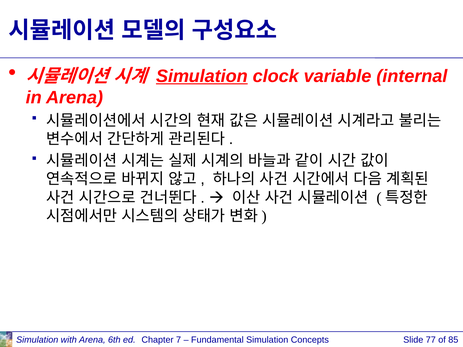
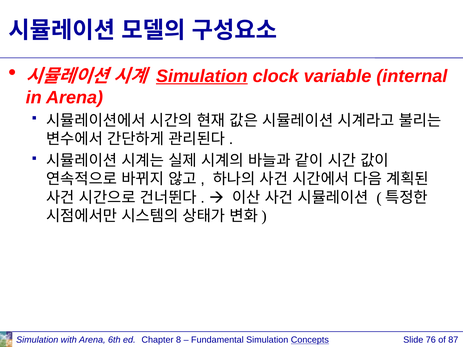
7: 7 -> 8 (179, 340)
Concepts underline: none -> present (310, 340)
77: 77 -> 76 (431, 340)
85: 85 -> 87 (453, 340)
